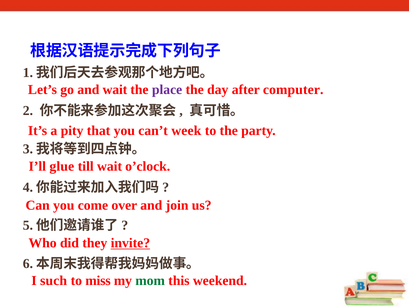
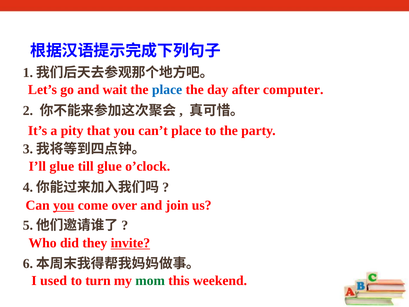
place colour: purple -> blue (167, 90)
can’t week: week -> place (186, 130)
till wait: wait -> glue (109, 166)
you underline: none -> present (64, 205)
such: such -> used (54, 280)
miss: miss -> turn (98, 280)
